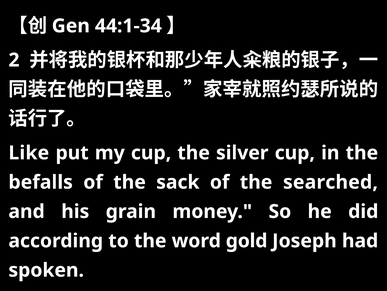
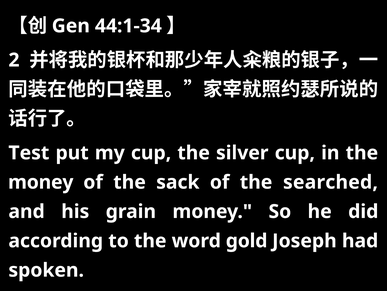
Like: Like -> Test (29, 153)
befalls: befalls -> money (41, 182)
